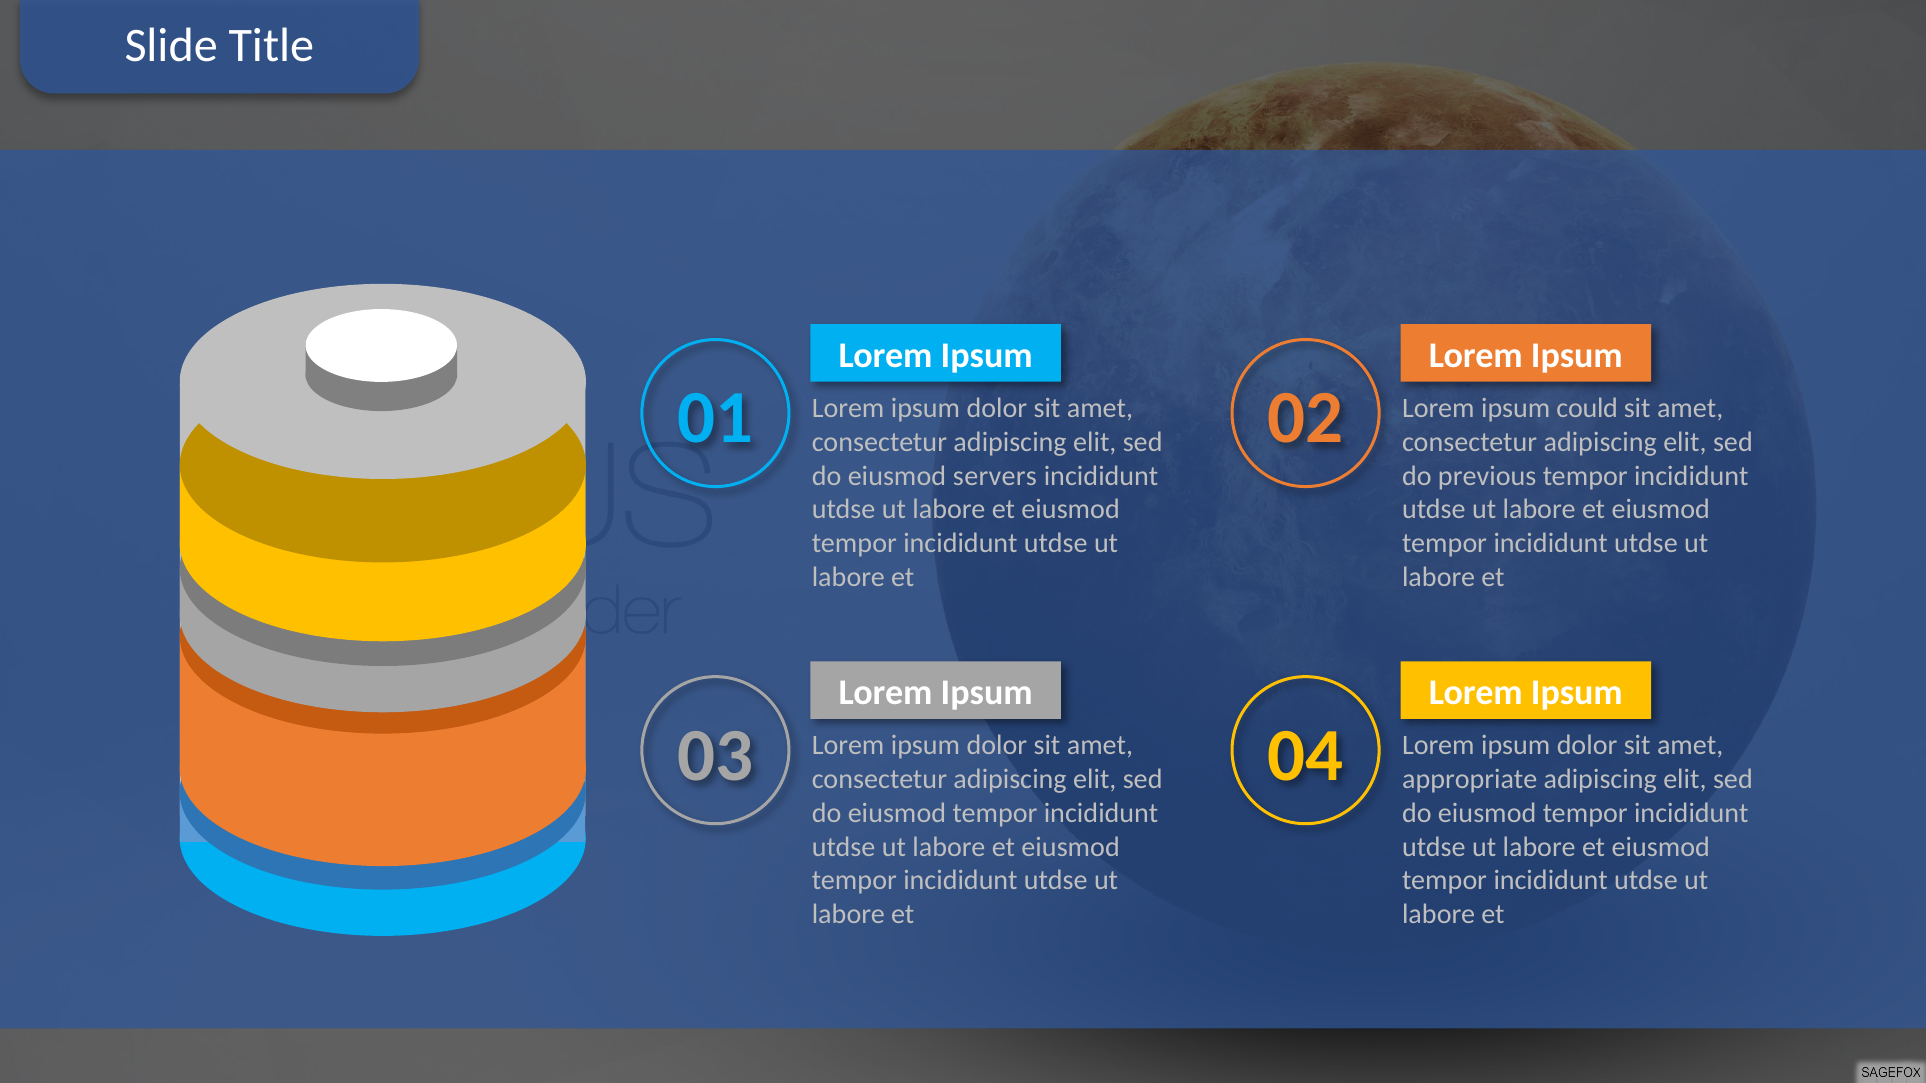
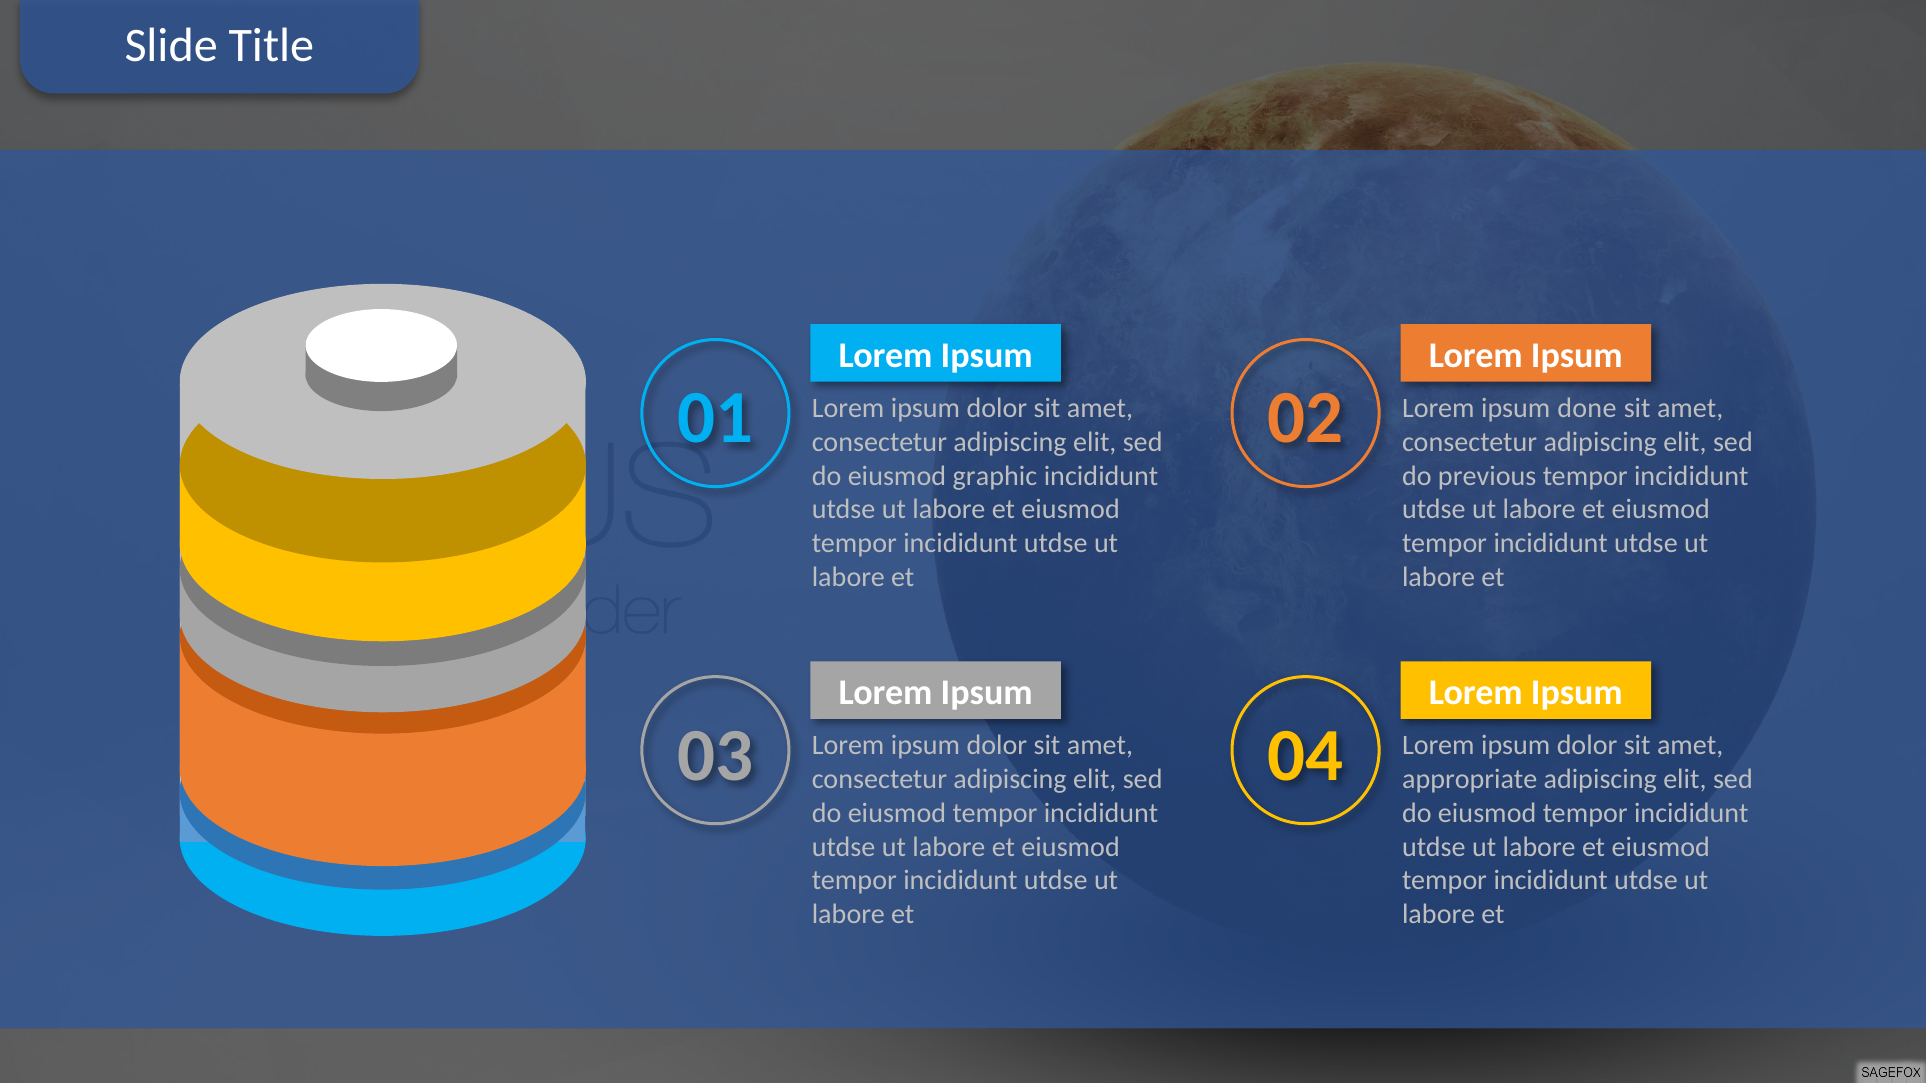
could: could -> done (1587, 409)
servers: servers -> graphic (995, 476)
